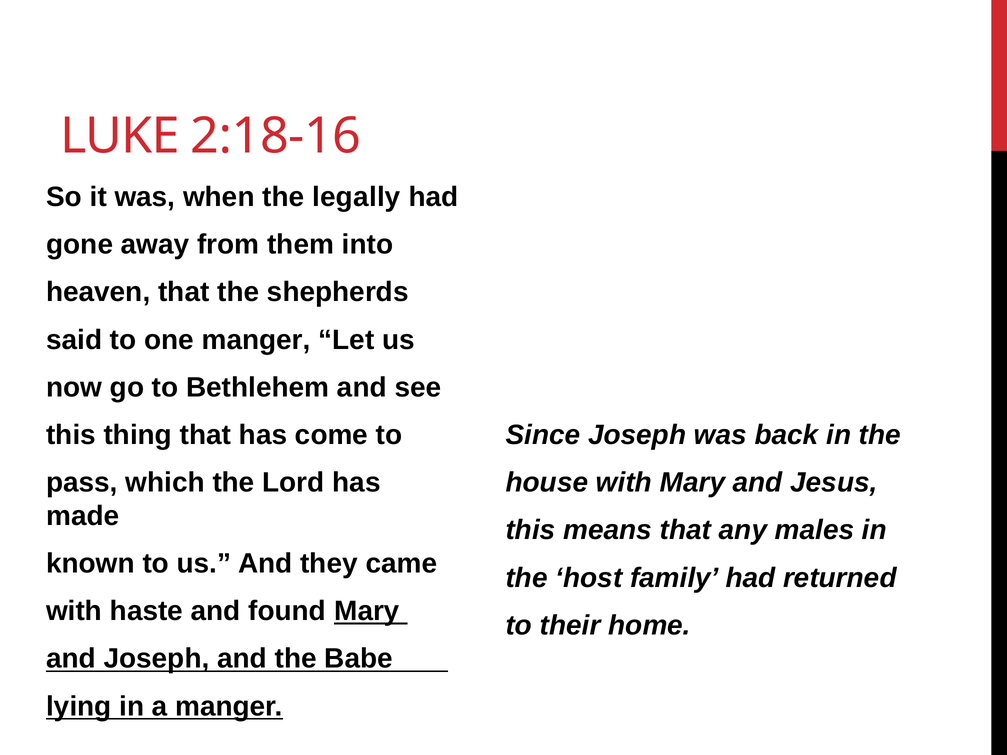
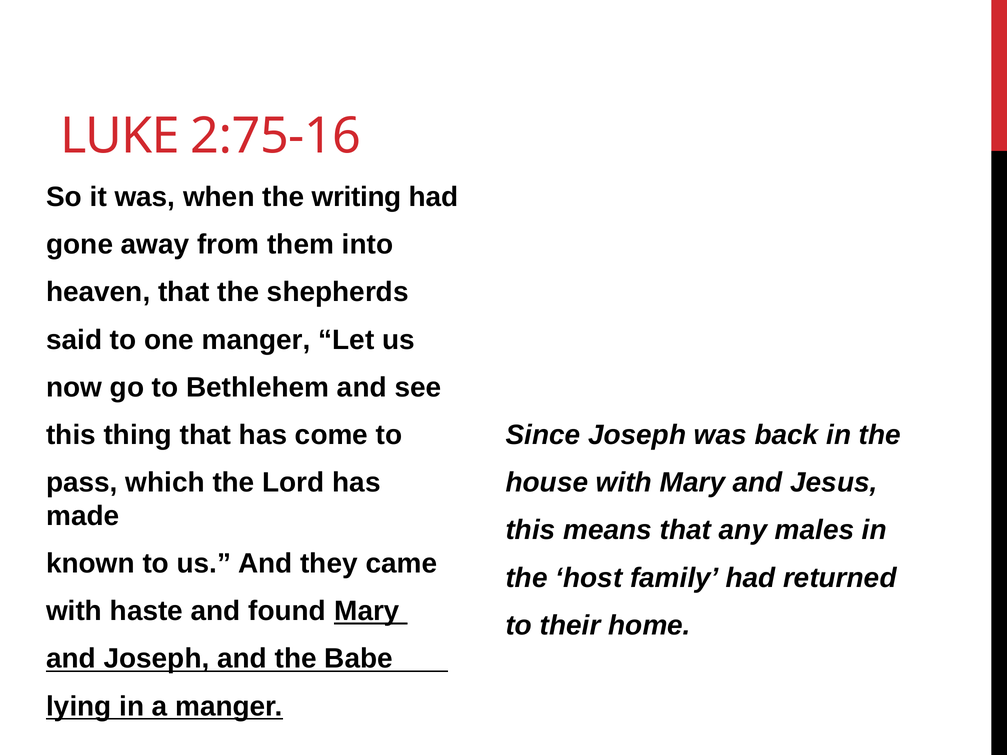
2:18-16: 2:18-16 -> 2:75-16 (276, 136)
legally: legally -> writing (357, 197)
